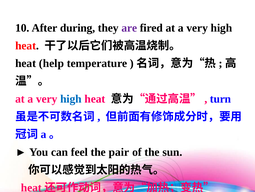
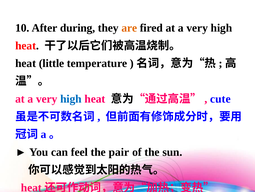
are colour: purple -> orange (129, 28)
help: help -> little (52, 63)
turn: turn -> cute (220, 99)
